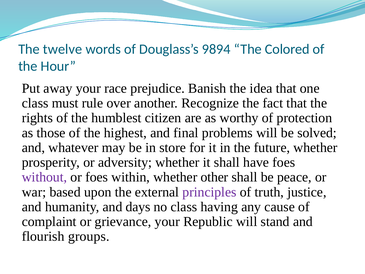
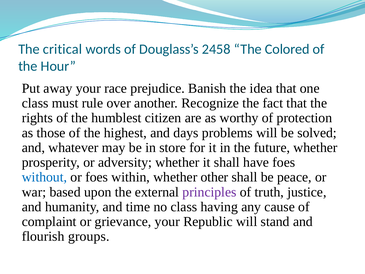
twelve: twelve -> critical (63, 49)
9894: 9894 -> 2458 (216, 49)
final: final -> days (186, 133)
without colour: purple -> blue (44, 177)
days: days -> time (138, 207)
